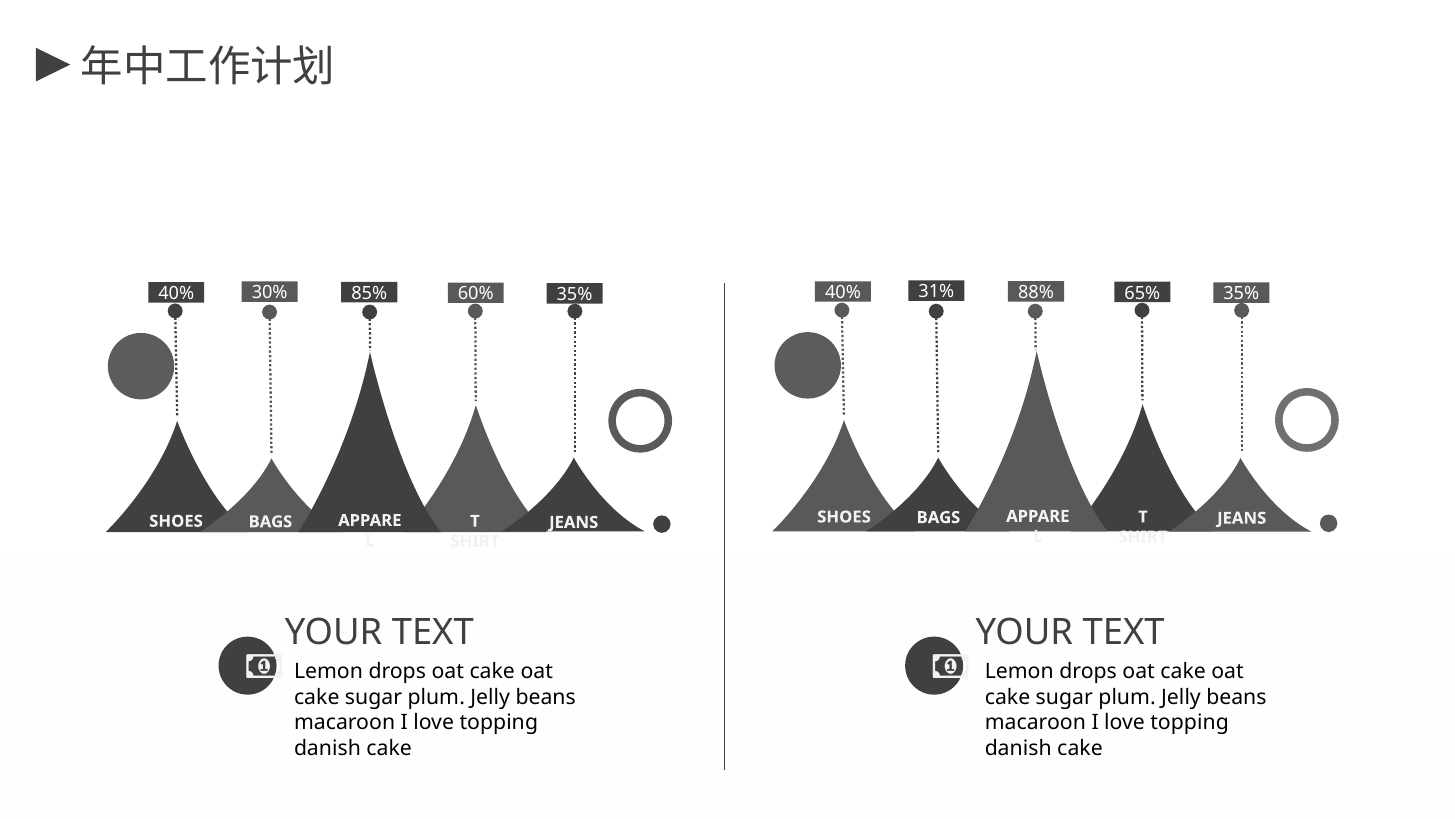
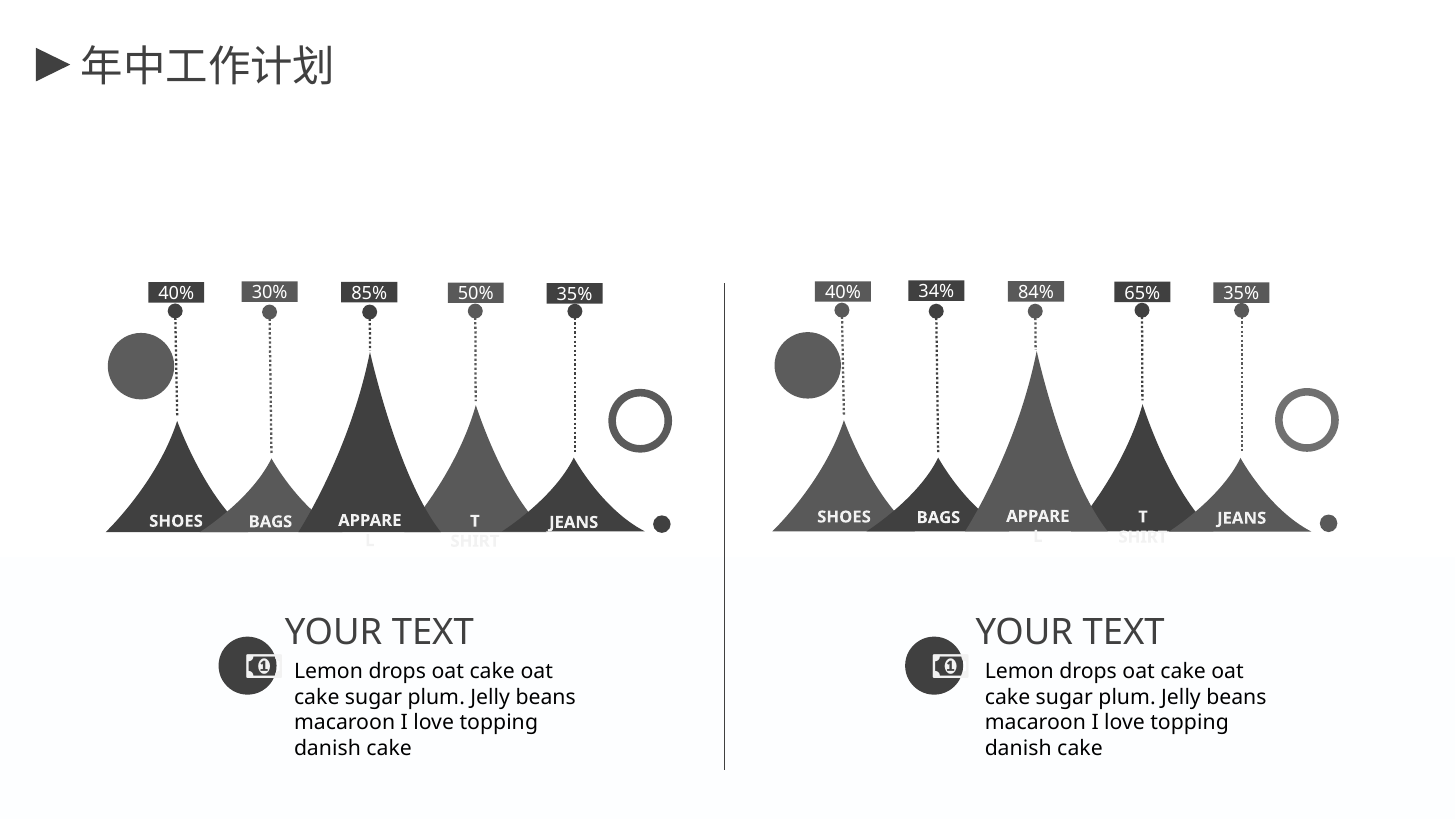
88%: 88% -> 84% (1036, 292)
31%: 31% -> 34% (936, 292)
60%: 60% -> 50% (476, 294)
